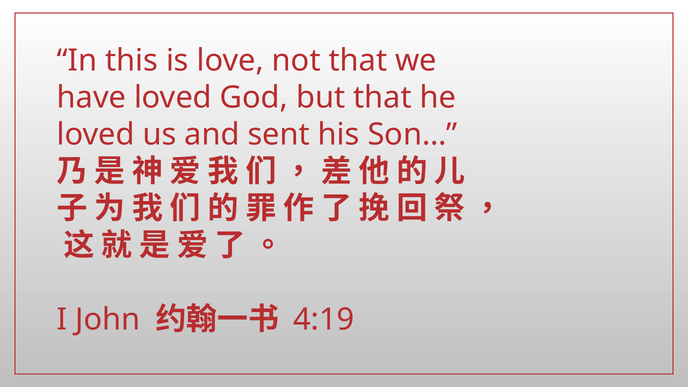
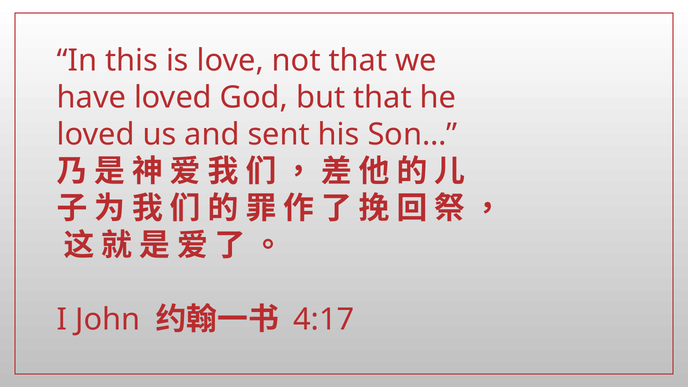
4:19: 4:19 -> 4:17 (324, 319)
